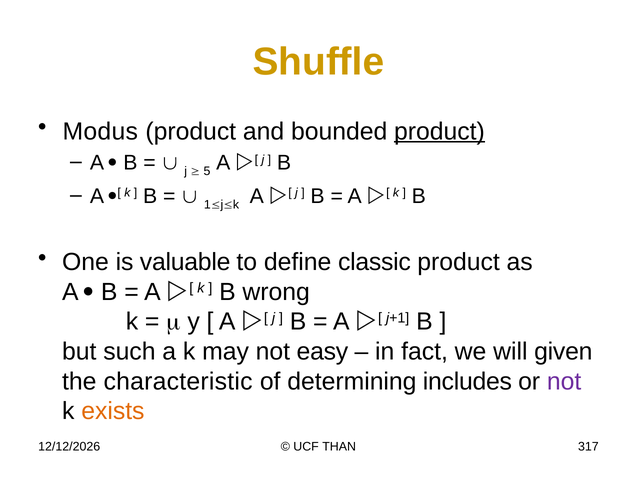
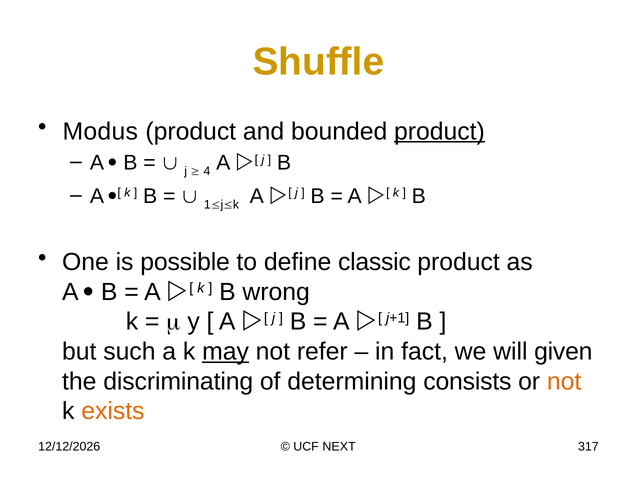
5: 5 -> 4 (207, 171)
valuable: valuable -> possible (185, 262)
may underline: none -> present (226, 351)
easy: easy -> refer (322, 351)
characteristic: characteristic -> discriminating (178, 381)
includes: includes -> consists (467, 381)
not colour: purple -> orange (564, 381)
THAN: THAN -> NEXT (339, 447)
